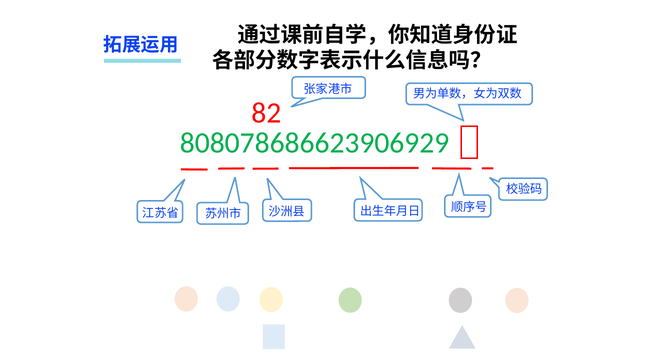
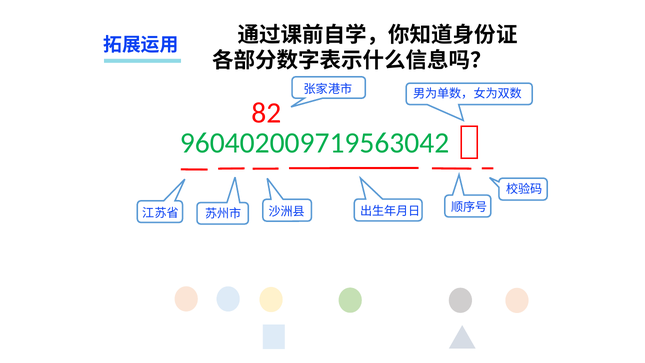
808078686623906929: 808078686623906929 -> 960402009719563042 (315, 143)
